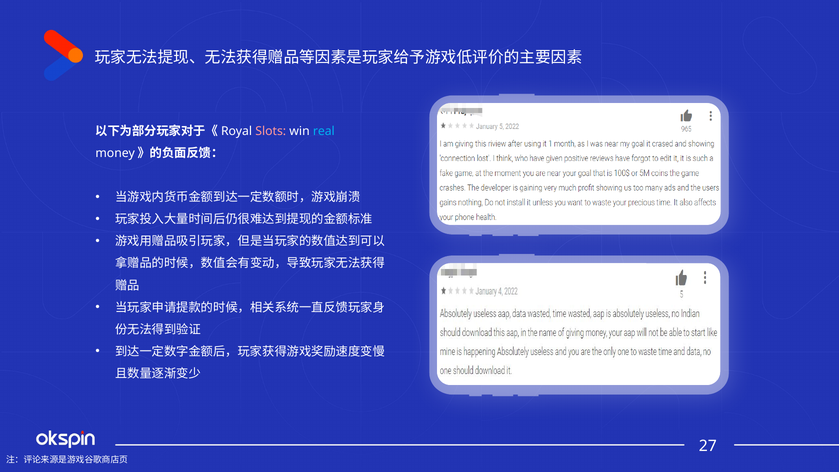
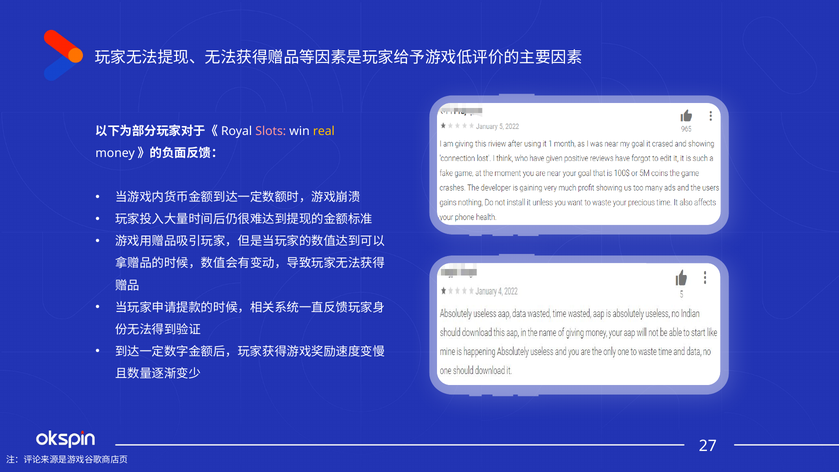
real colour: light blue -> yellow (324, 131)
